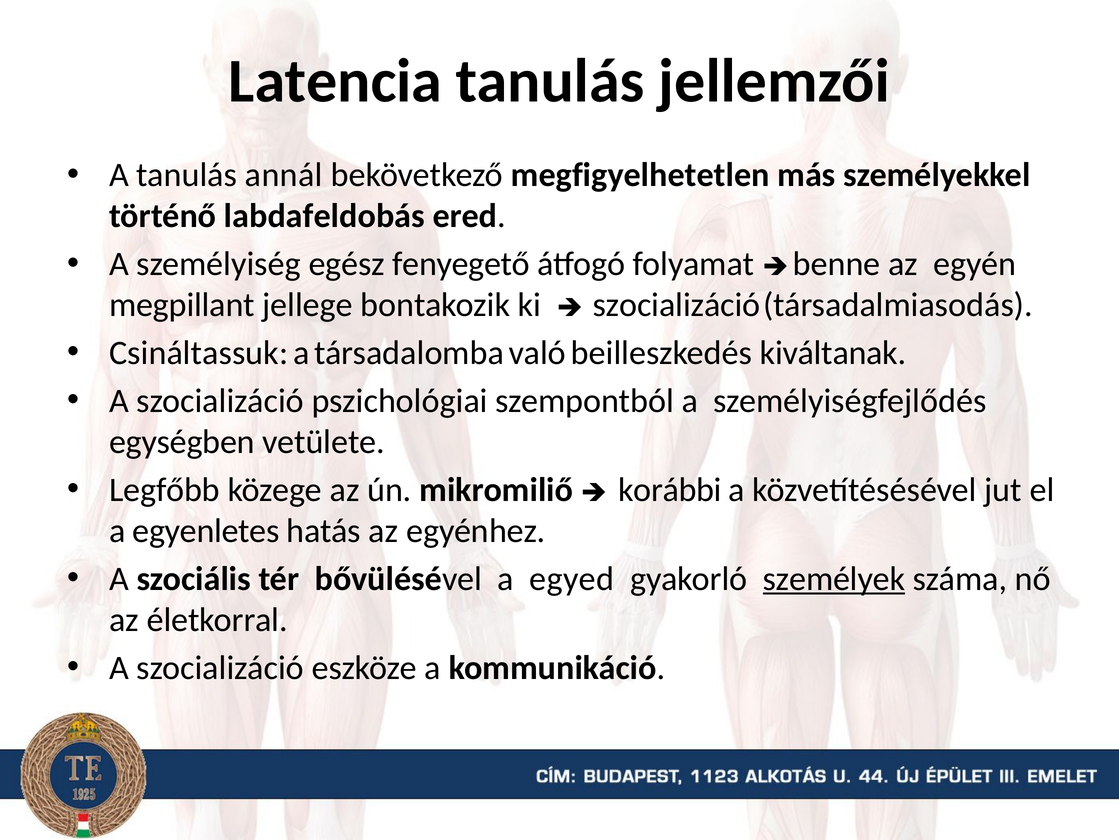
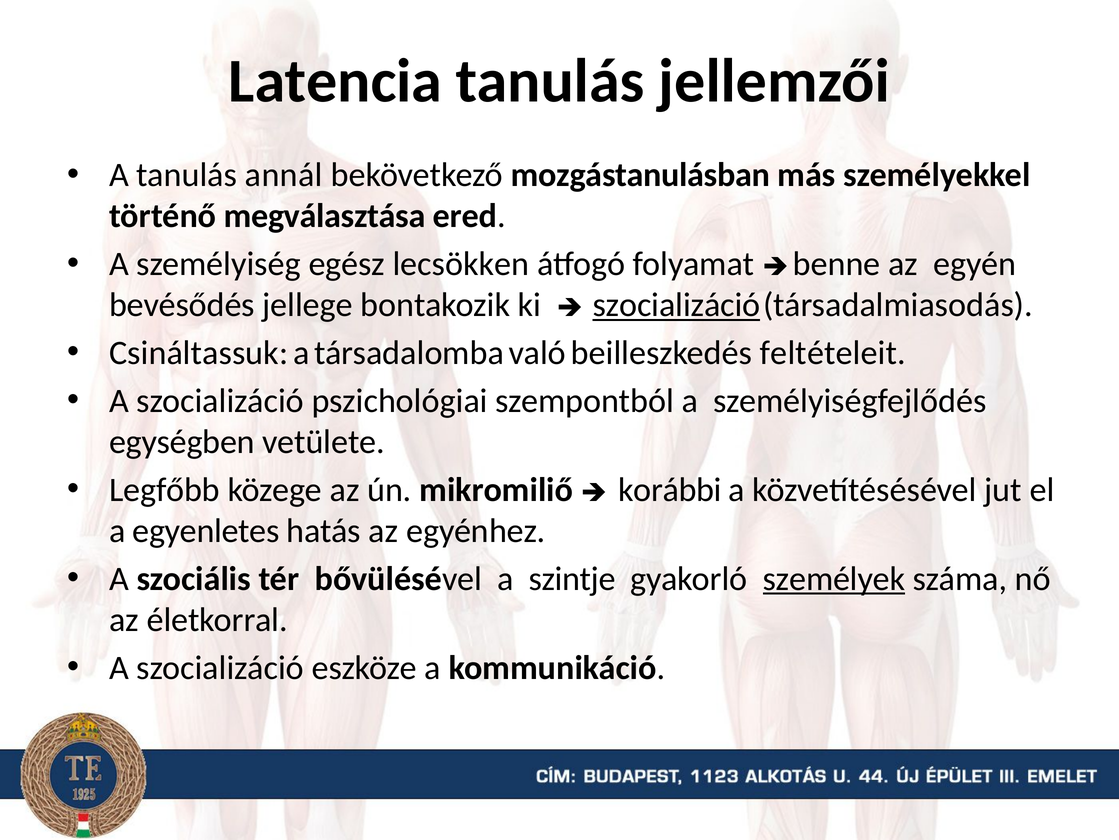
megfigyelhetetlen: megfigyelhetetlen -> mozgástanulásban (640, 175)
labdafeldobás: labdafeldobás -> megválasztása (325, 216)
fenyegető: fenyegető -> lecsökken (461, 264)
megpillant: megpillant -> bevésődés (182, 305)
szocializáció underline: none -> present (676, 305)
kiváltanak: kiváltanak -> feltételeit (833, 353)
egyed: egyed -> szintje (572, 578)
